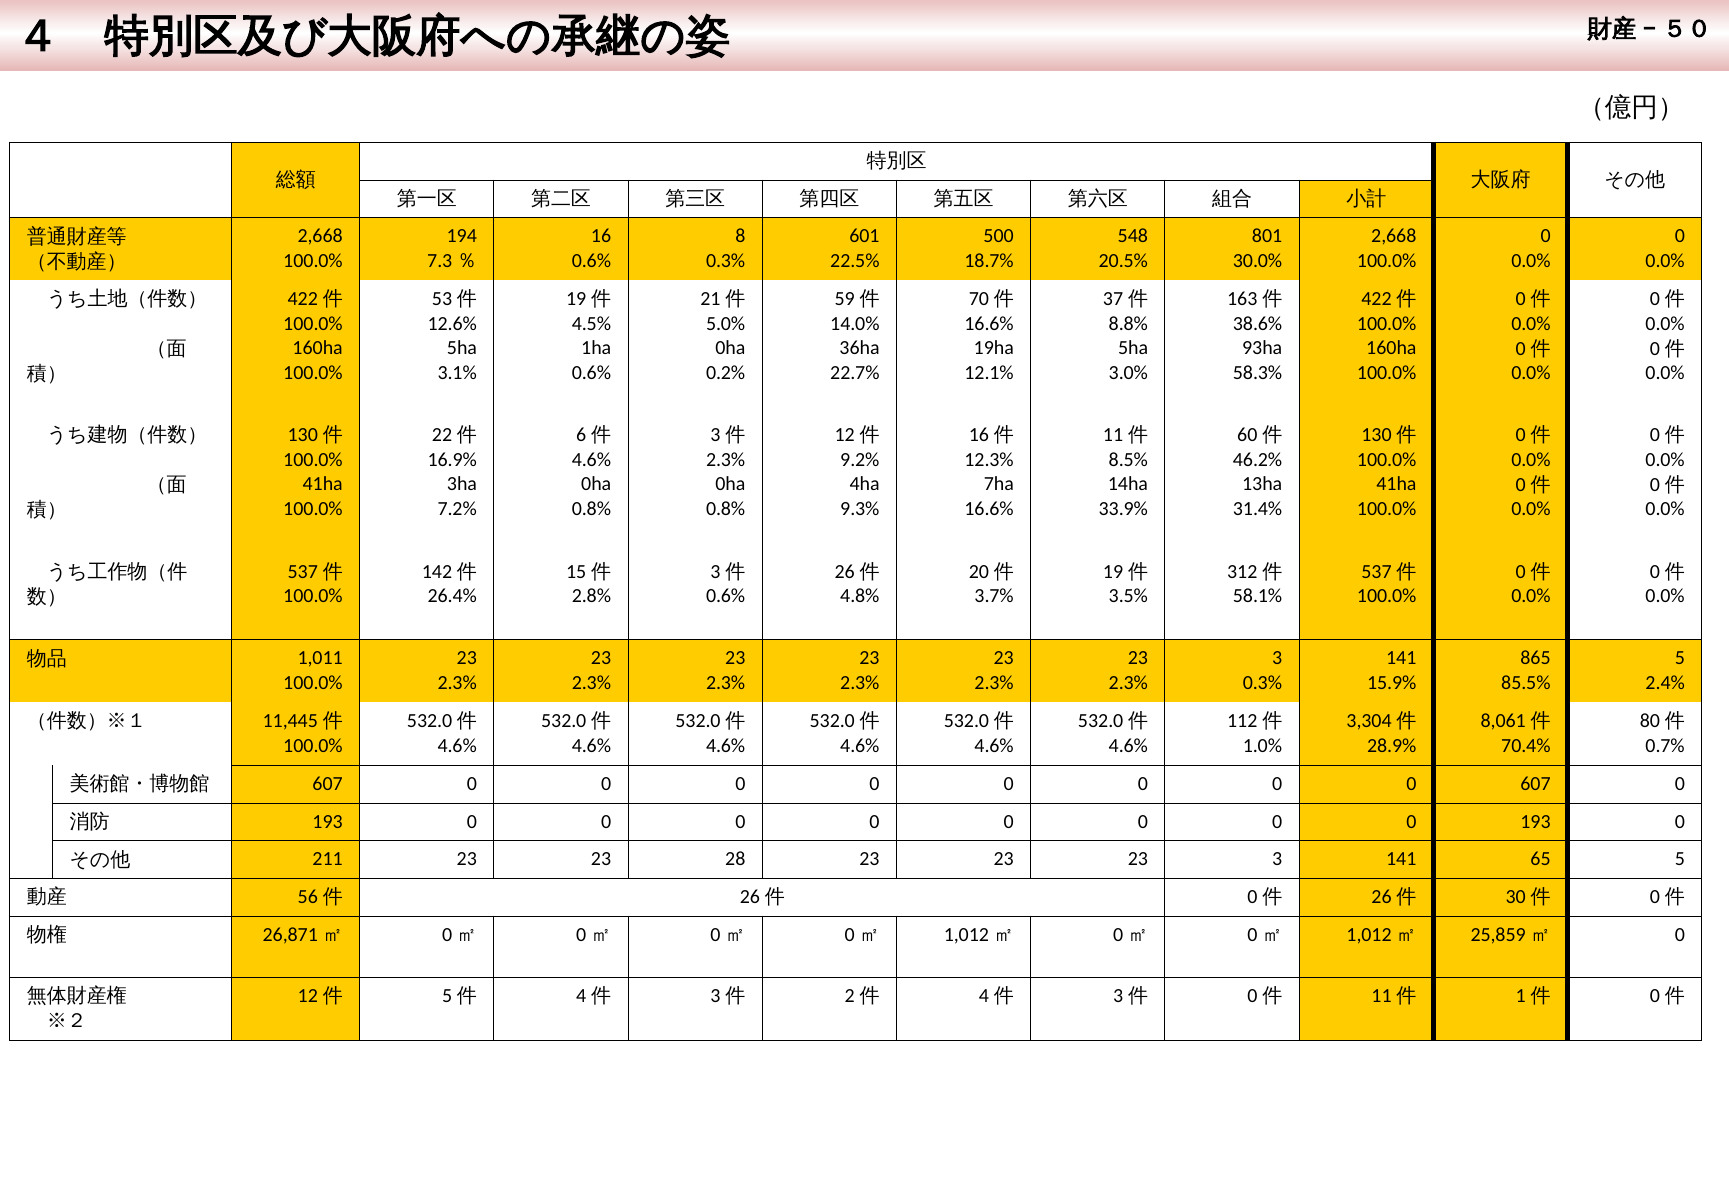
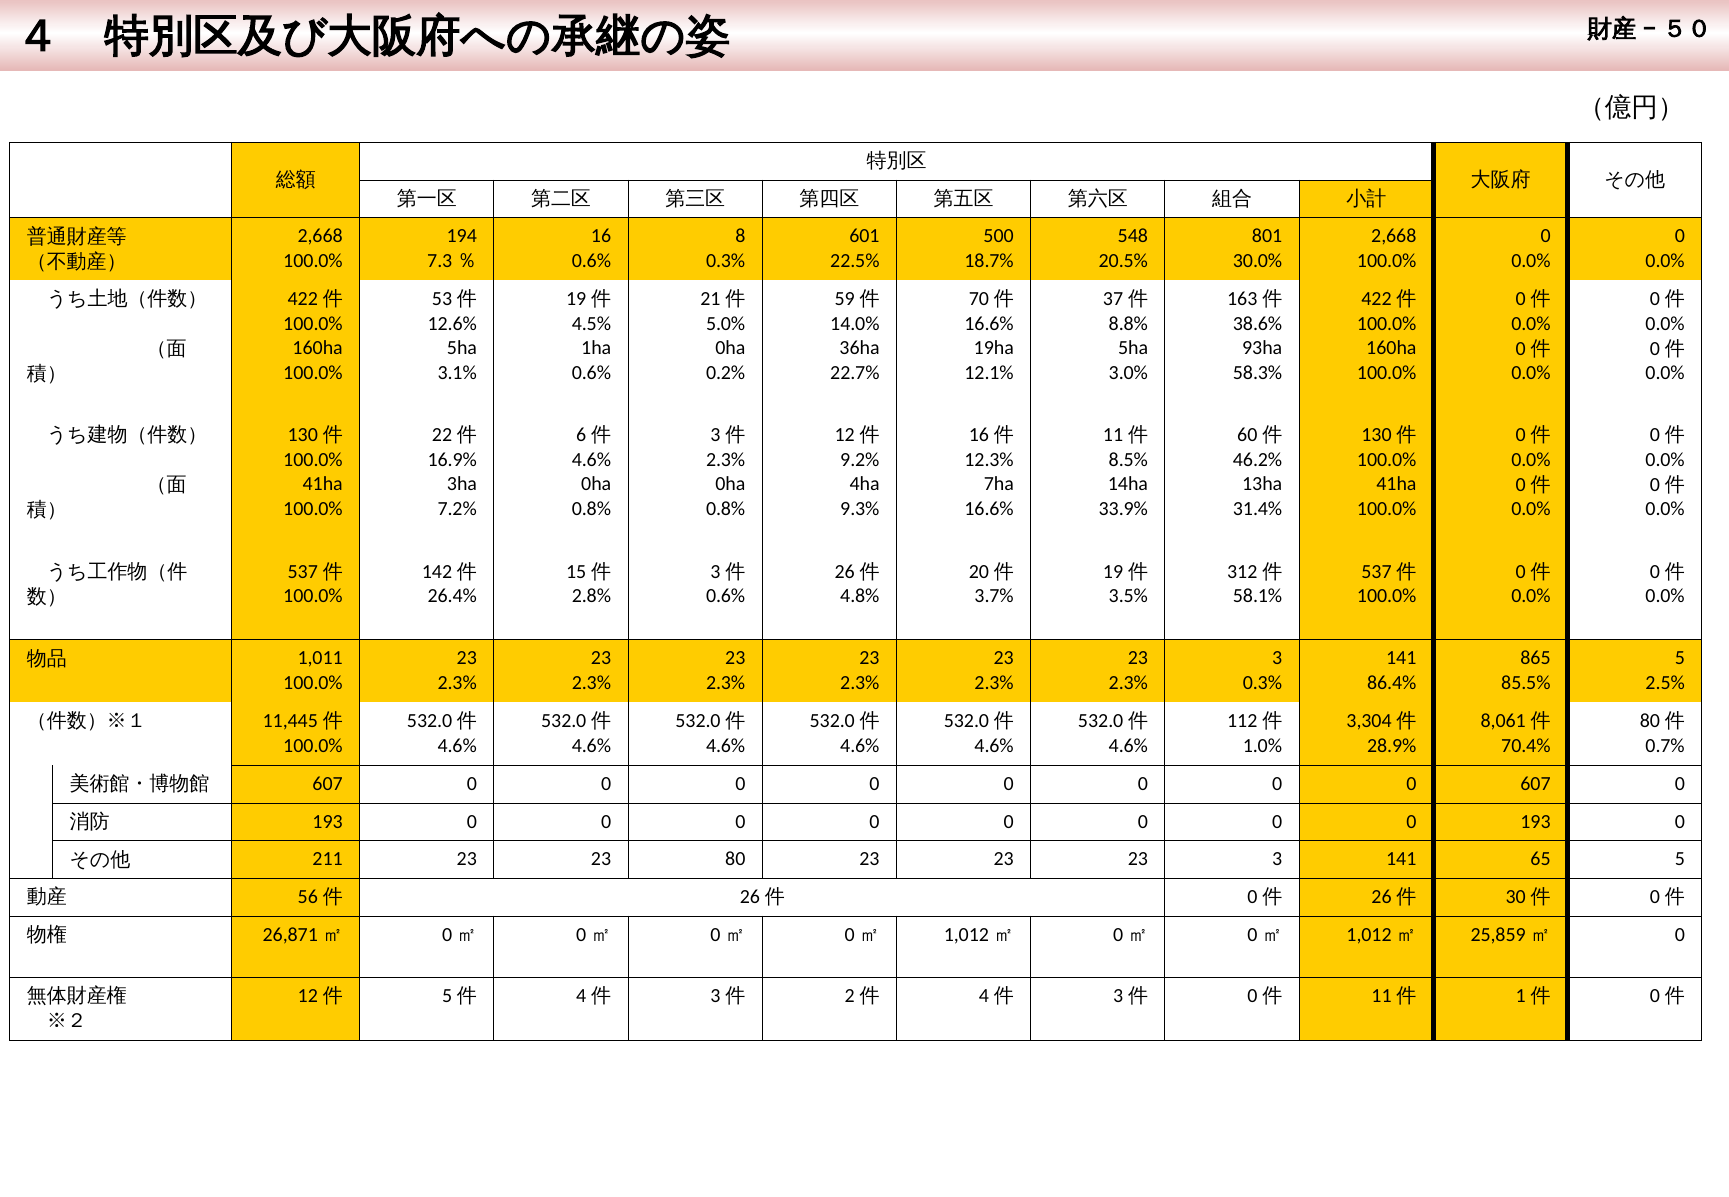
15.9%: 15.9% -> 86.4% (1392, 682)
2.4%: 2.4% -> 2.5% (1665, 682)
28: 28 -> 80 (735, 859)
